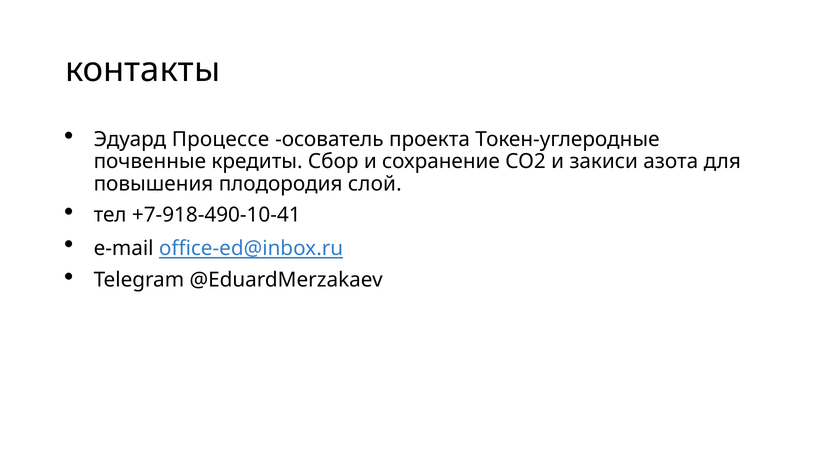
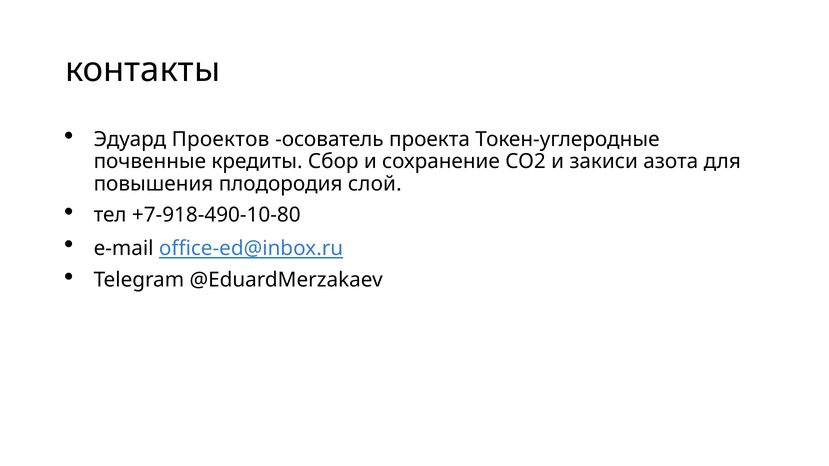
Процессе: Процессе -> Проектов (221, 139)
+7-918-490-10-41: +7-918-490-10-41 -> +7-918-490-10-80 (216, 215)
